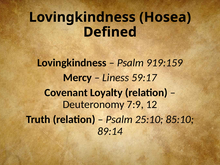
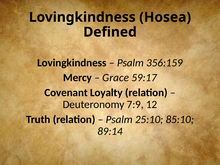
919:159: 919:159 -> 356:159 (164, 63)
Liness: Liness -> Grace (116, 78)
